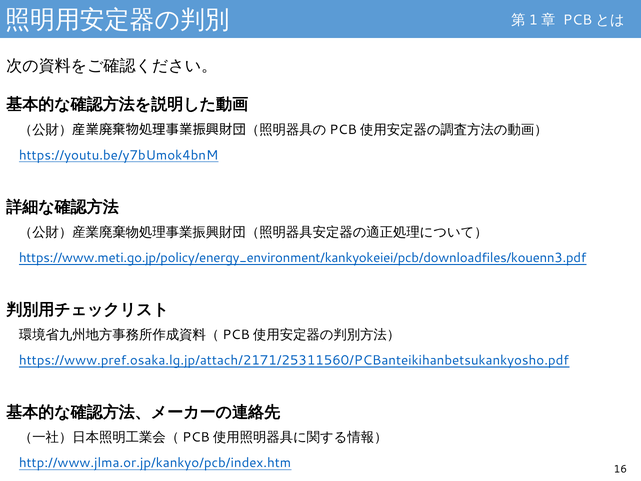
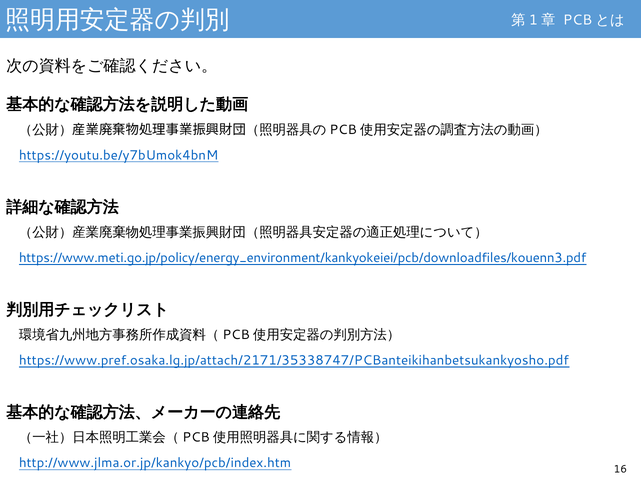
https://www.pref.osaka.lg.jp/attach/2171/25311560/PCBanteikihanbetsukankyosho.pdf: https://www.pref.osaka.lg.jp/attach/2171/25311560/PCBanteikihanbetsukankyosho.pdf -> https://www.pref.osaka.lg.jp/attach/2171/35338747/PCBanteikihanbetsukankyosho.pdf (294, 360)
